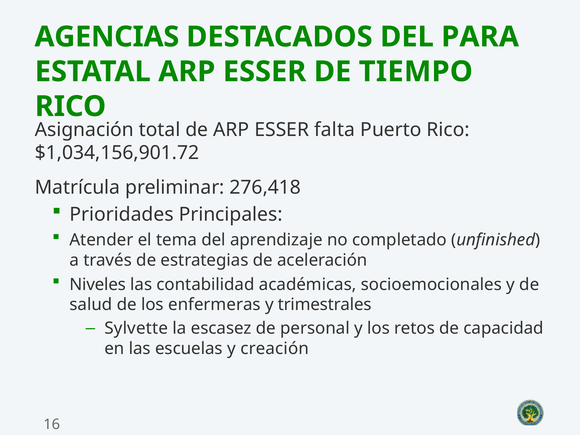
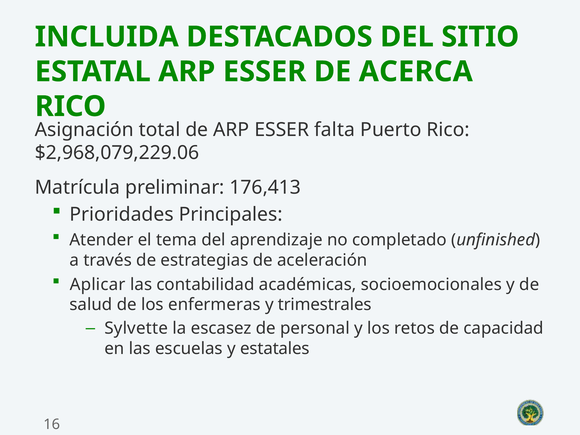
AGENCIAS: AGENCIAS -> INCLUIDA (107, 37)
PARA: PARA -> SITIO (480, 37)
TIEMPO: TIEMPO -> ACERCA (416, 72)
$1,034,156,901.72: $1,034,156,901.72 -> $2,968,079,229.06 (117, 153)
276,418: 276,418 -> 176,413 (265, 187)
Niveles: Niveles -> Aplicar (98, 284)
creación: creación -> estatales (275, 349)
